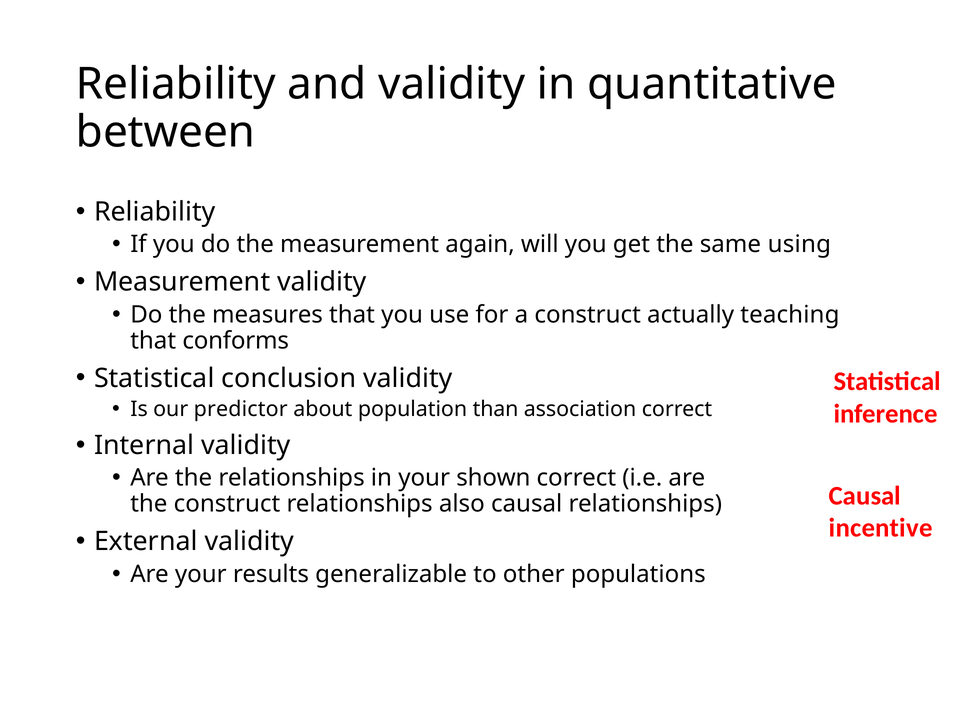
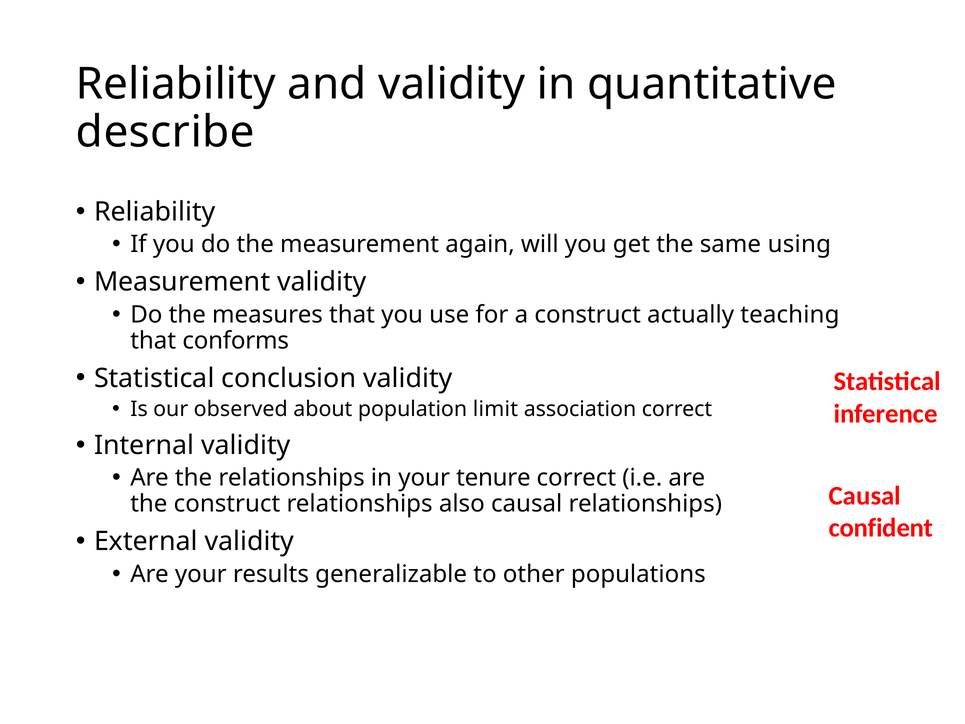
between: between -> describe (165, 132)
predictor: predictor -> observed (241, 409)
than: than -> limit (495, 409)
shown: shown -> tenure (493, 478)
incentive: incentive -> confident (881, 528)
